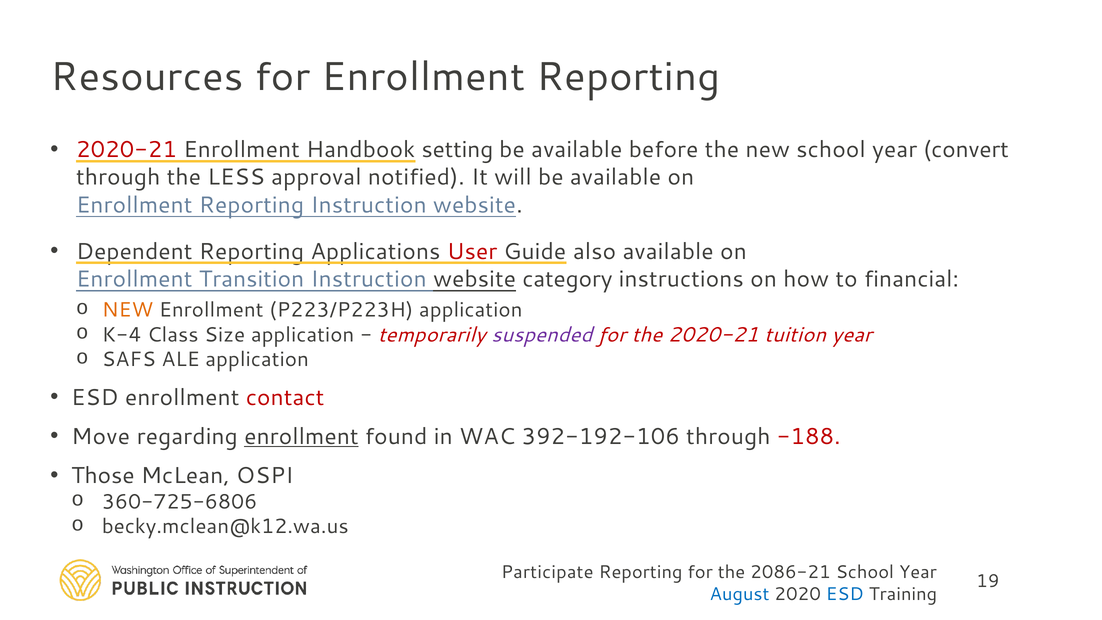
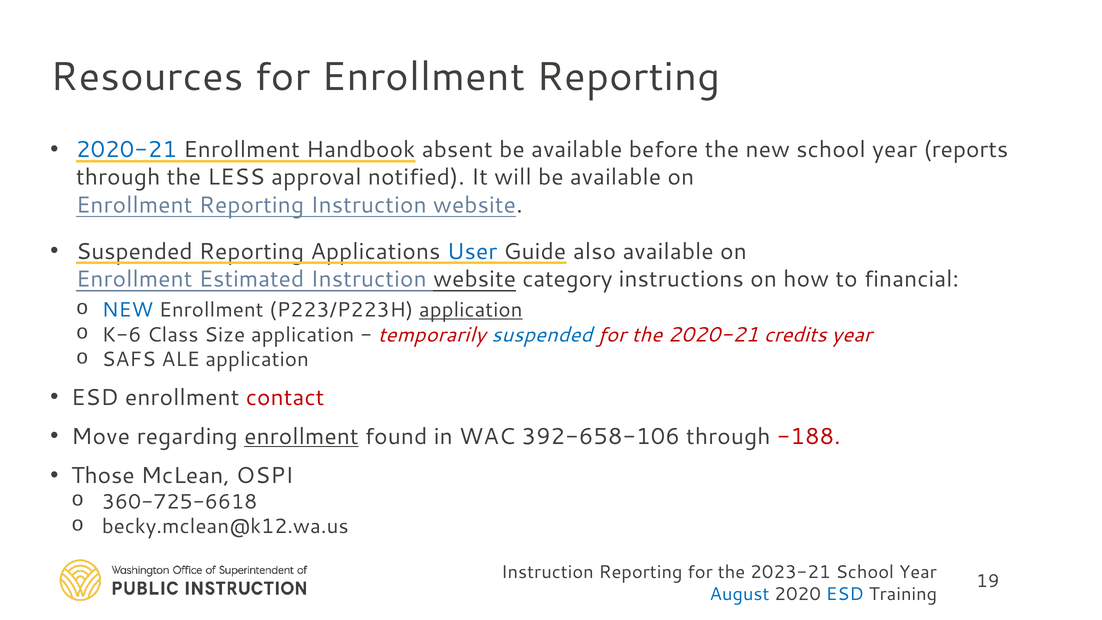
2020-21 colour: red -> blue (127, 150)
setting: setting -> absent (457, 150)
convert: convert -> reports (966, 150)
Dependent: Dependent -> Suspended (134, 251)
User colour: red -> blue (472, 251)
Transition: Transition -> Estimated (252, 279)
NEW colour: orange -> blue (128, 310)
application underline: none -> present (471, 310)
K-4: K-4 -> K-6 (122, 335)
suspended colour: purple -> blue (542, 335)
tuition: tuition -> credits (795, 335)
392-192-106: 392-192-106 -> 392-658-106 (601, 437)
360-725-6806: 360-725-6806 -> 360-725-6618 (180, 502)
Participate: Participate -> Instruction (547, 572)
2086-21: 2086-21 -> 2023-21 (790, 572)
